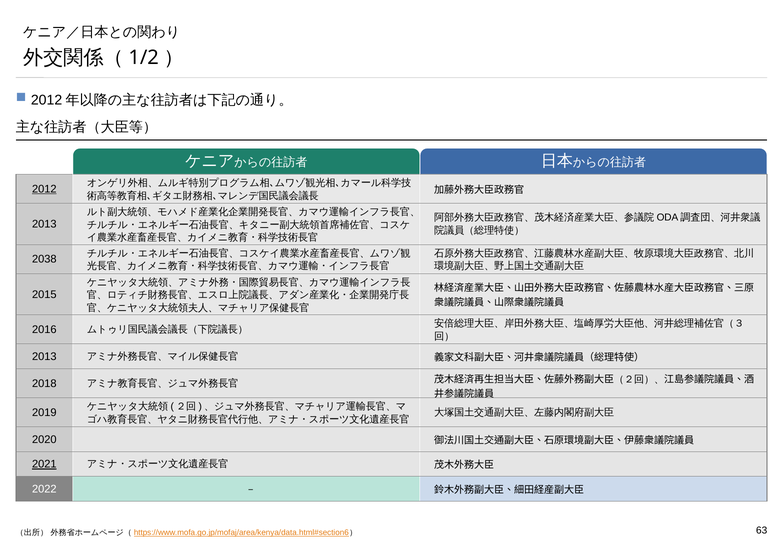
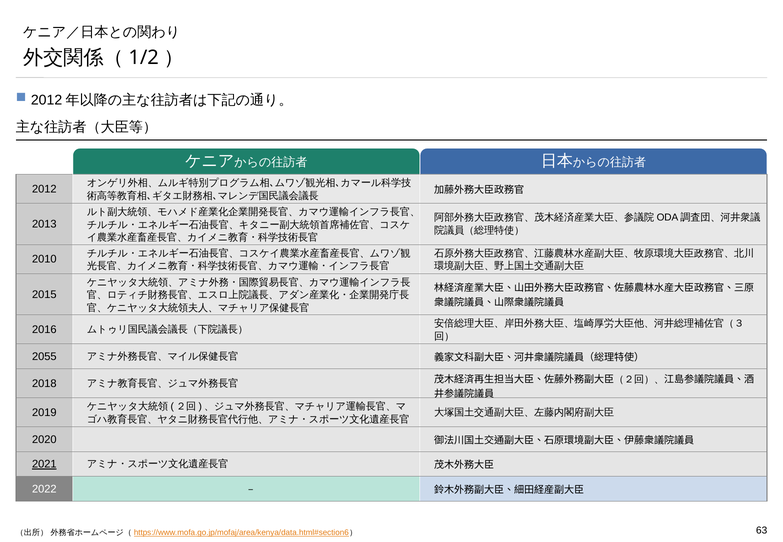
2012 underline: present -> none (44, 189)
2038: 2038 -> 2010 (44, 259)
2013: 2013 -> 2055 (44, 357)
